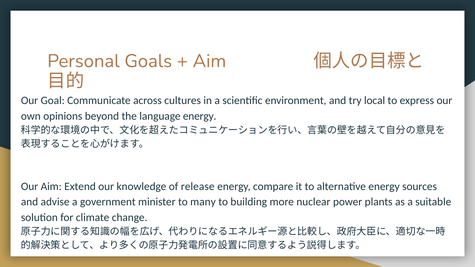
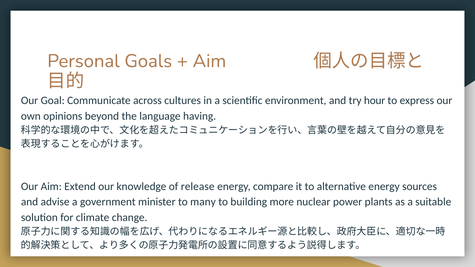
local: local -> hour (375, 101)
language energy: energy -> having (200, 116)
